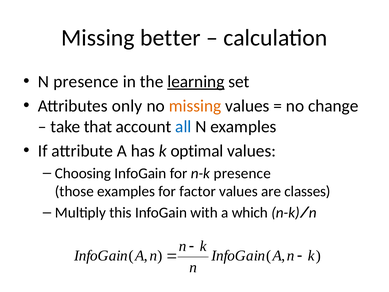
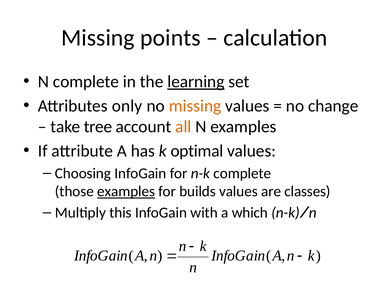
better: better -> points (170, 38)
N presence: presence -> complete (86, 82)
that: that -> tree (98, 127)
all colour: blue -> orange (183, 127)
n-k presence: presence -> complete (242, 173)
examples underline: none -> present (126, 191)
factor: factor -> builds (198, 191)
